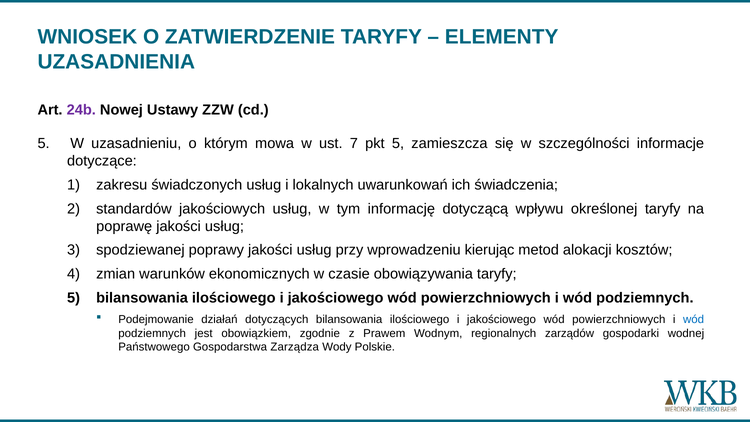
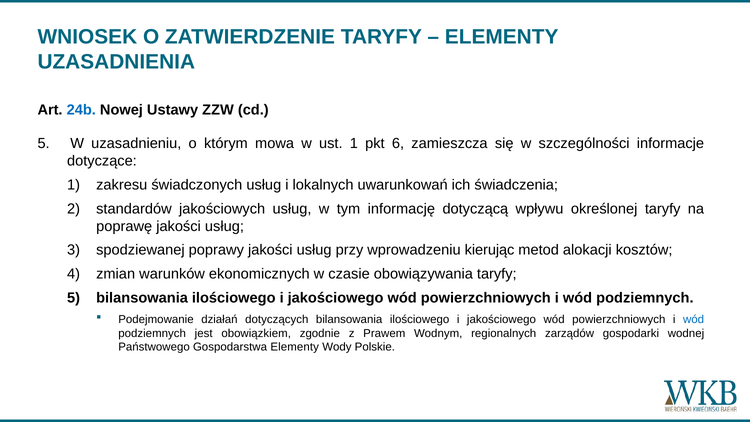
24b colour: purple -> blue (81, 110)
ust 7: 7 -> 1 (354, 144)
pkt 5: 5 -> 6 (398, 144)
Gospodarstwa Zarządza: Zarządza -> Elementy (295, 347)
